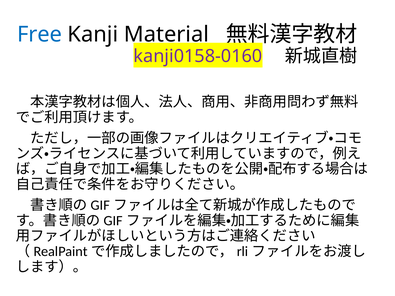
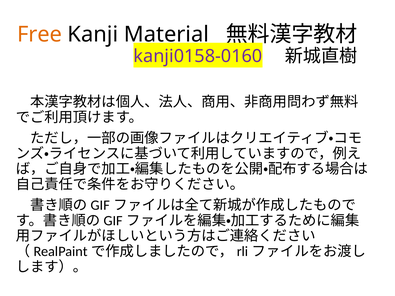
Free colour: blue -> orange (40, 34)
